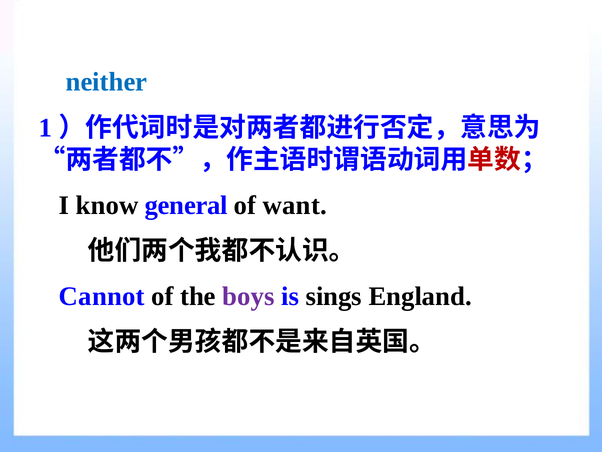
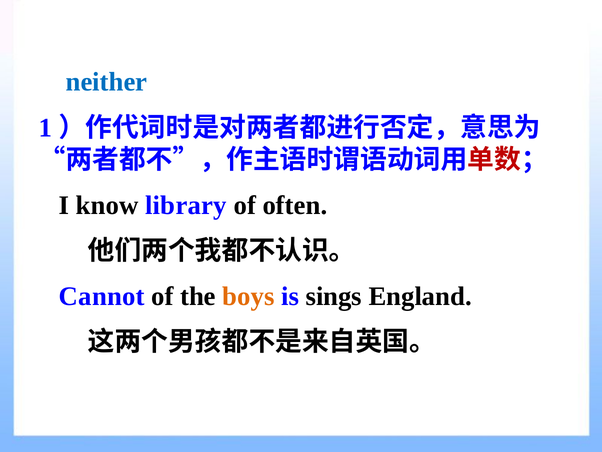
general: general -> library (186, 205)
want: want -> often (295, 205)
boys colour: purple -> orange (249, 296)
